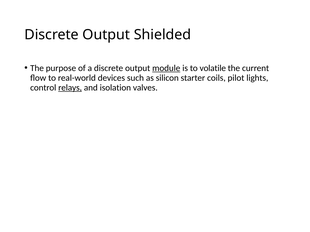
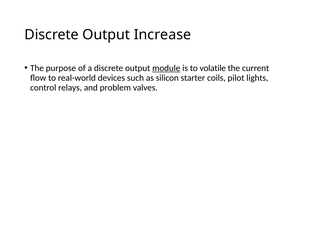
Shielded: Shielded -> Increase (162, 35)
relays underline: present -> none (70, 88)
isolation: isolation -> problem (115, 88)
